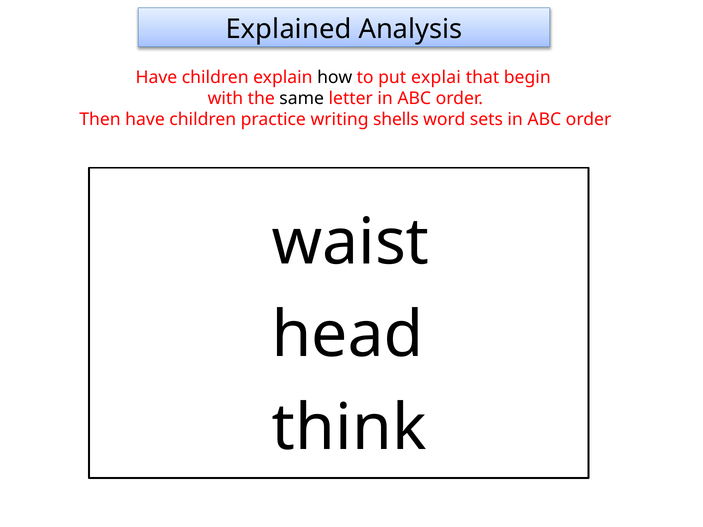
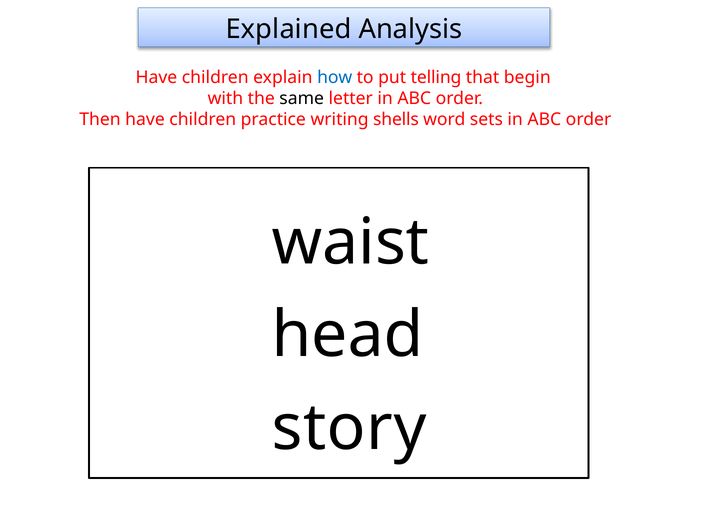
how colour: black -> blue (335, 77)
explai: explai -> telling (436, 77)
think: think -> story (349, 428)
